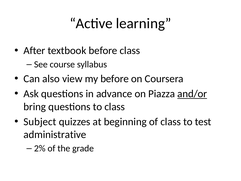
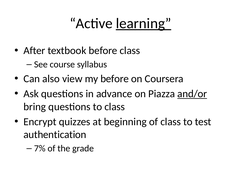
learning underline: none -> present (144, 23)
Subject: Subject -> Encrypt (40, 122)
administrative: administrative -> authentication (55, 134)
2%: 2% -> 7% (40, 148)
